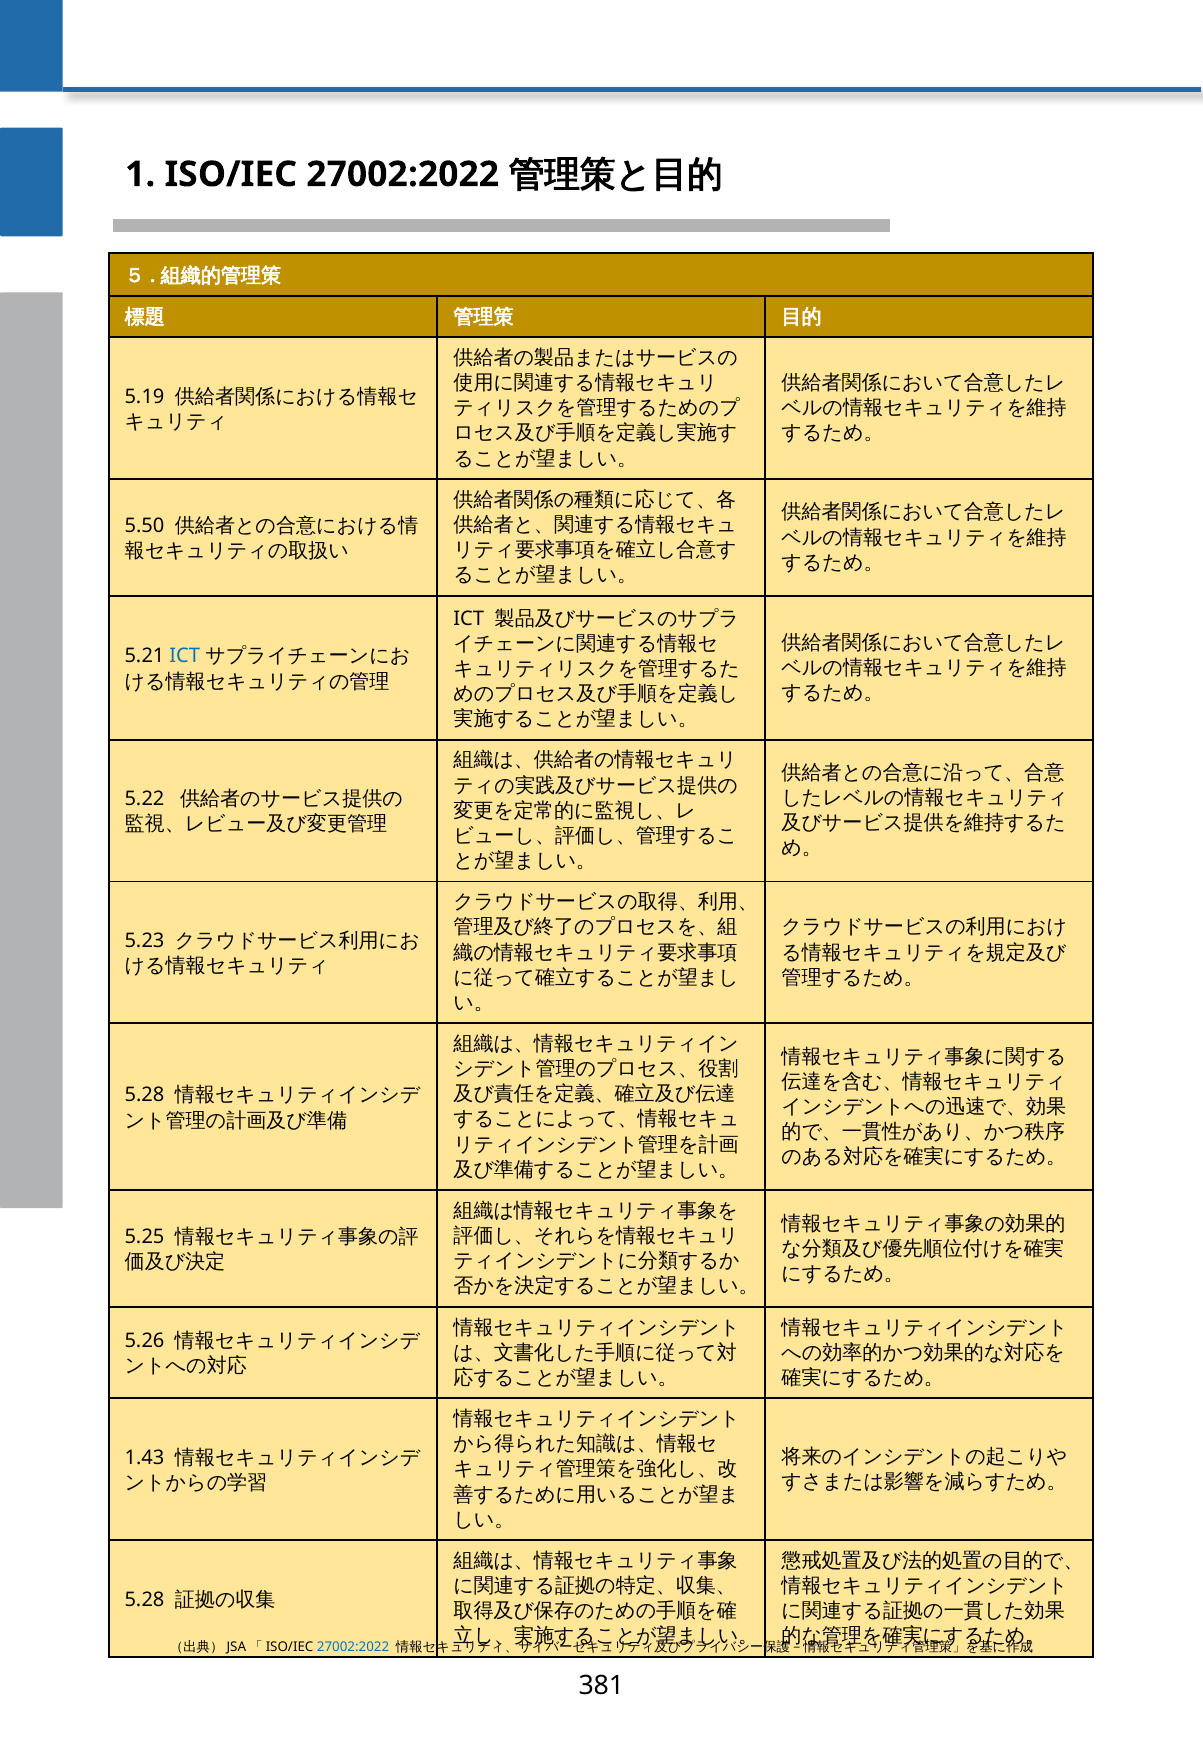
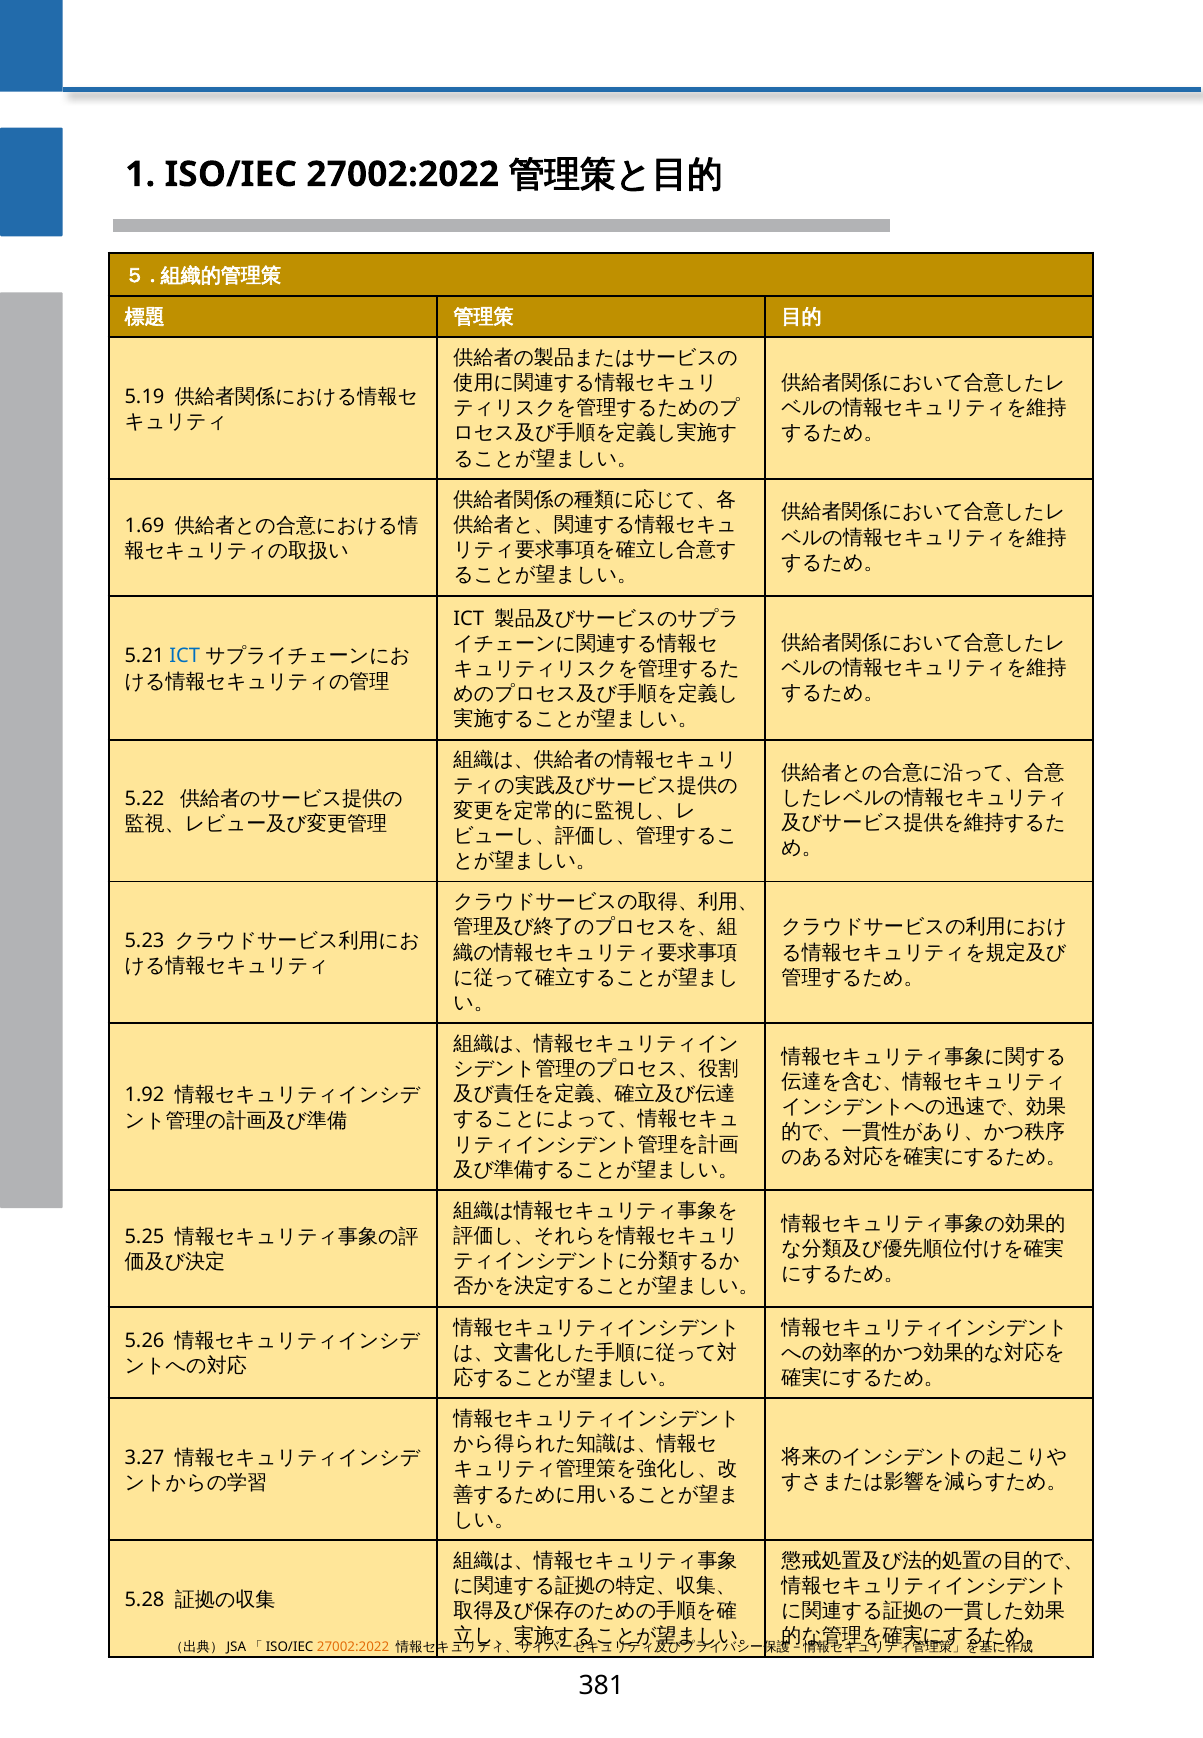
5.50: 5.50 -> 1.69 (144, 526)
5.28: 5.28 -> 1.92 (144, 1095)
1.43: 1.43 -> 3.27 (144, 1458)
27002:2022 colour: blue -> orange (353, 1647)
